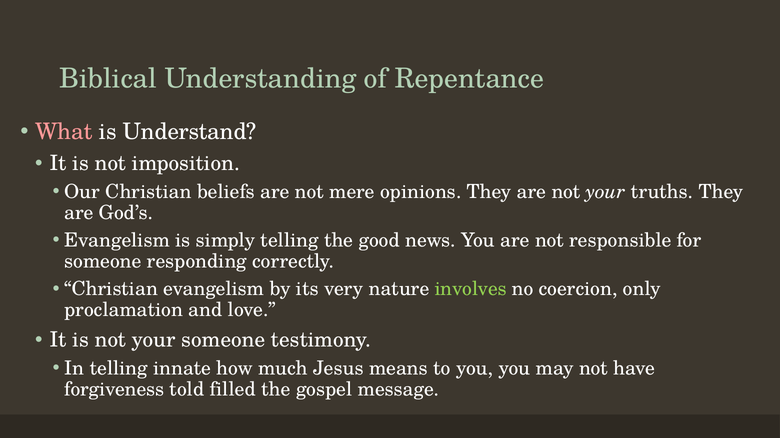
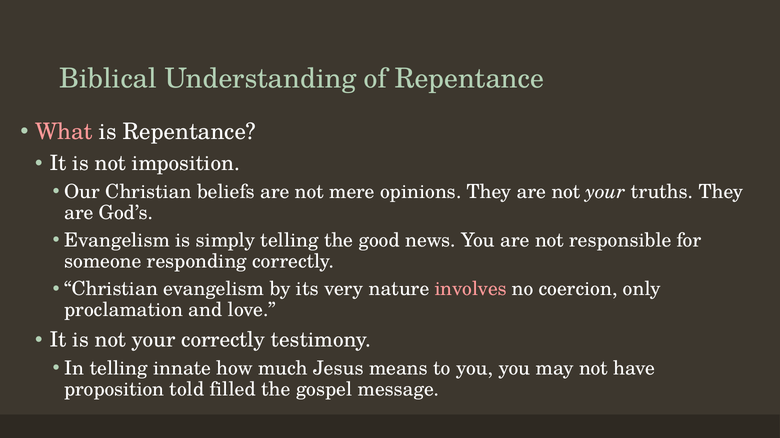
is Understand: Understand -> Repentance (189, 132)
involves colour: light green -> pink (471, 289)
your someone: someone -> correctly (223, 340)
forgiveness: forgiveness -> proposition (114, 390)
